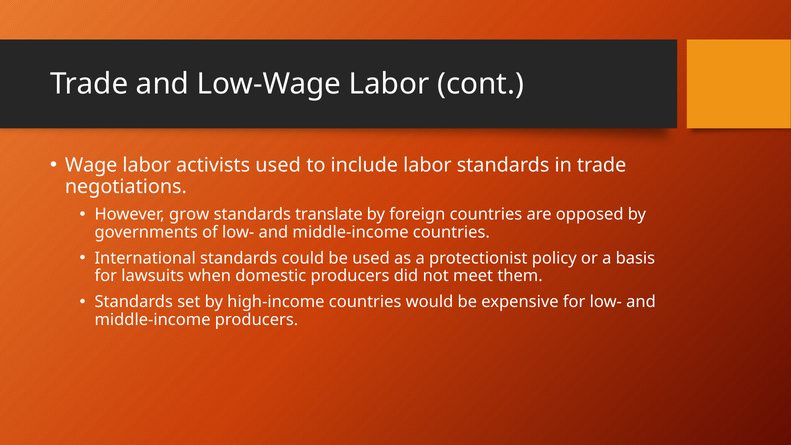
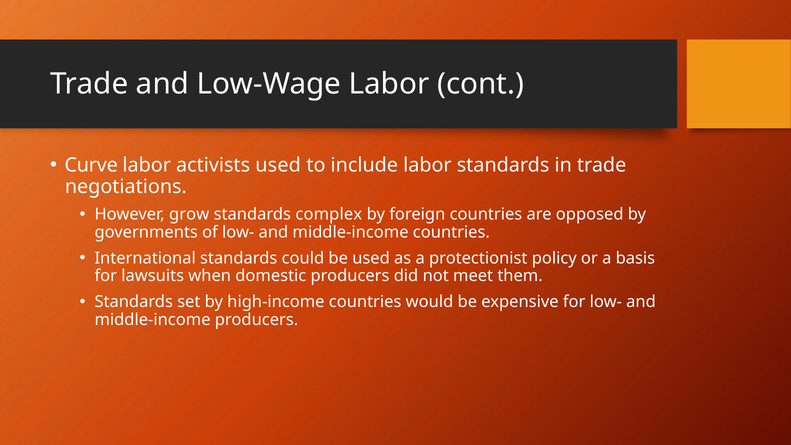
Wage: Wage -> Curve (91, 165)
translate: translate -> complex (329, 214)
